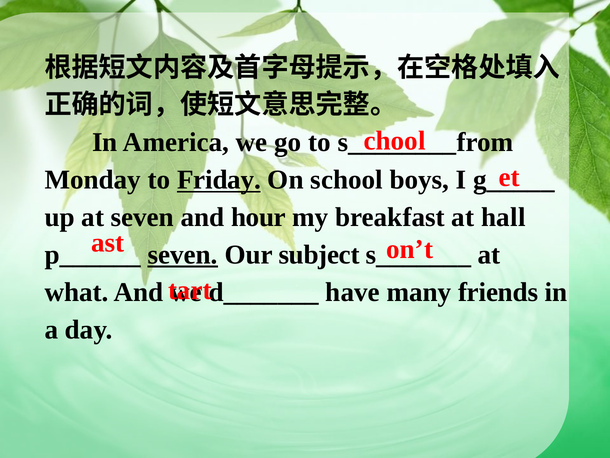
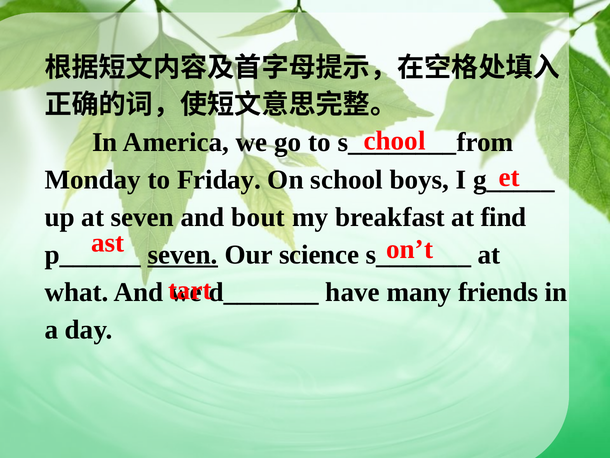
Friday underline: present -> none (219, 180)
hour: hour -> bout (258, 217)
hall: hall -> find (504, 217)
subject: subject -> science (319, 255)
